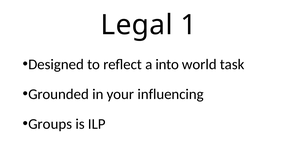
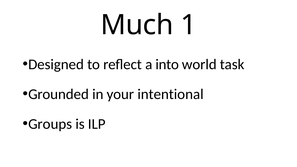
Legal: Legal -> Much (137, 25)
influencing: influencing -> intentional (171, 94)
